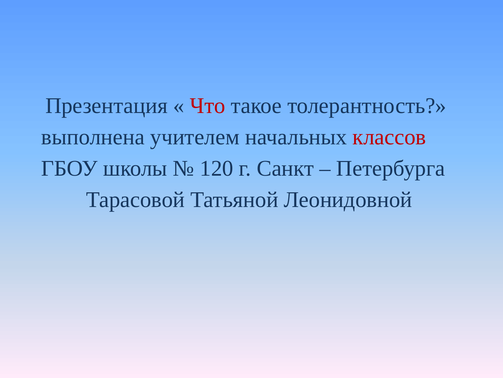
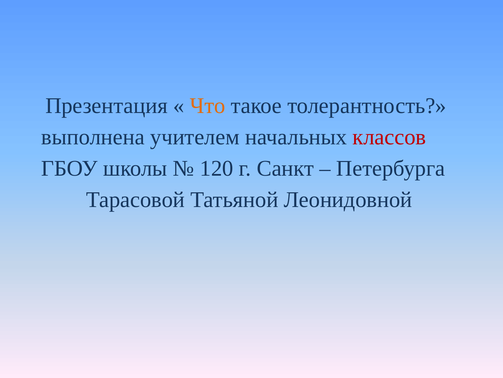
Что colour: red -> orange (208, 106)
